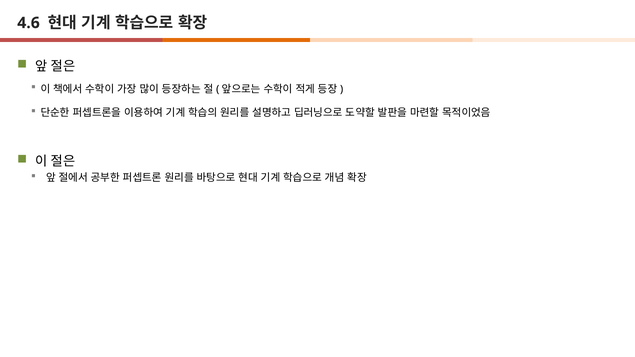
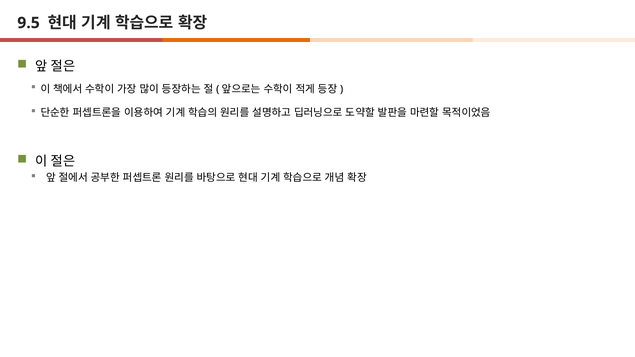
4.6: 4.6 -> 9.5 (29, 23)
